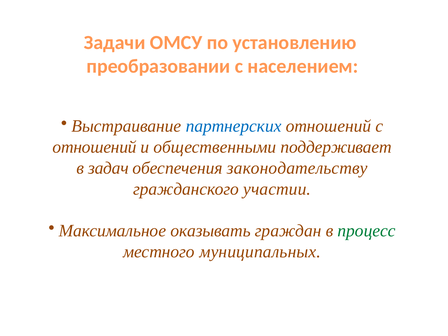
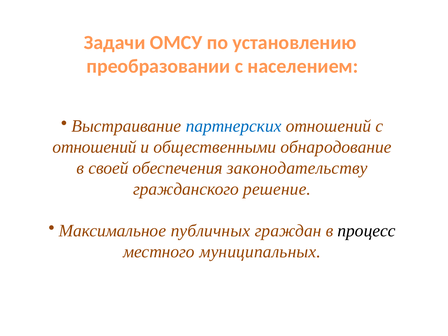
поддерживает: поддерживает -> обнародование (336, 147)
задач: задач -> своей (108, 168)
участии: участии -> решение (277, 189)
оказывать: оказывать -> публичных (210, 231)
процесс colour: green -> black (367, 231)
